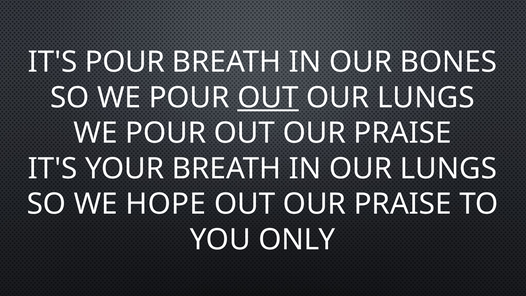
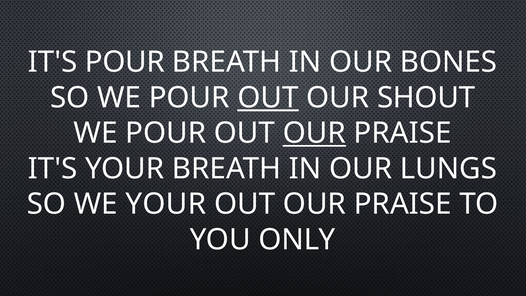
LUNGS: LUNGS -> SHOUT (426, 98)
OUR underline: none -> present (314, 133)
WE HOPE: HOPE -> YOUR (166, 204)
